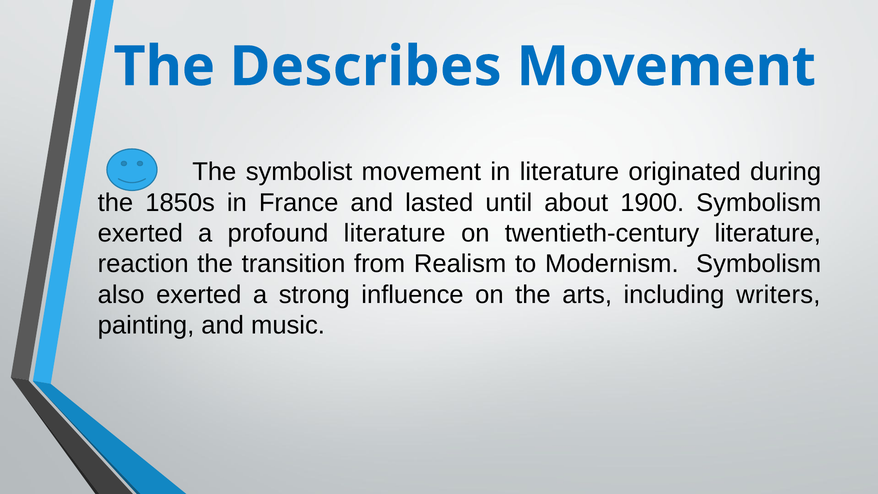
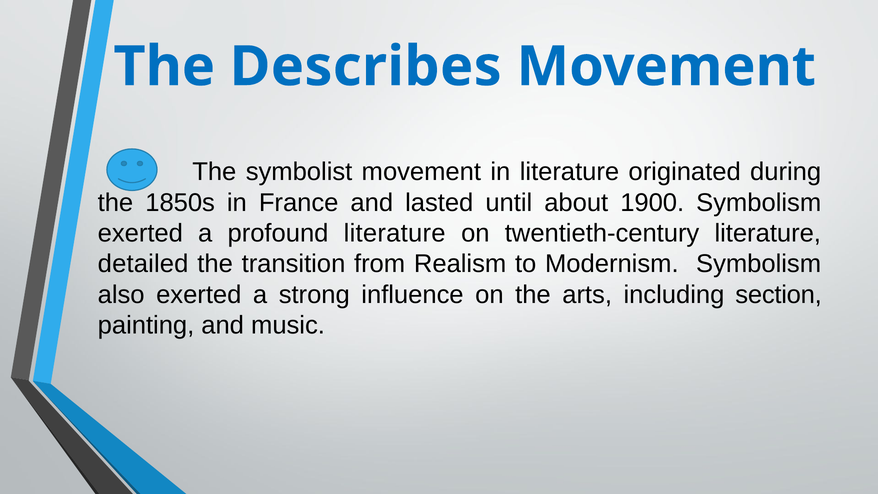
reaction: reaction -> detailed (143, 264)
writers: writers -> section (779, 295)
